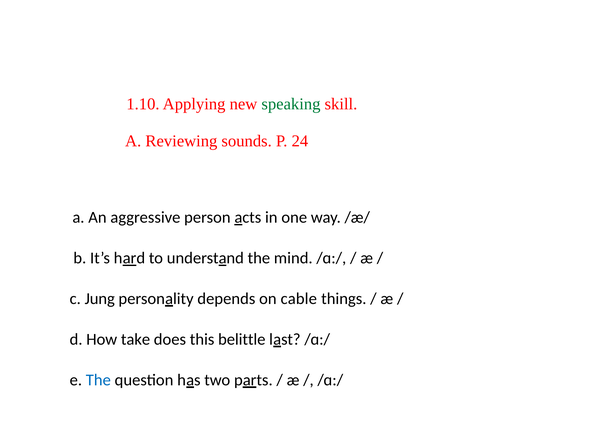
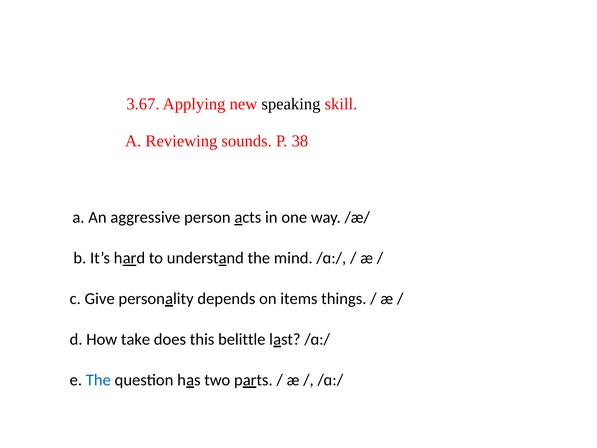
1.10: 1.10 -> 3.67 (143, 104)
speaking colour: green -> black (291, 104)
24: 24 -> 38 (300, 141)
Jung: Jung -> Give (100, 299)
cable: cable -> items (299, 299)
